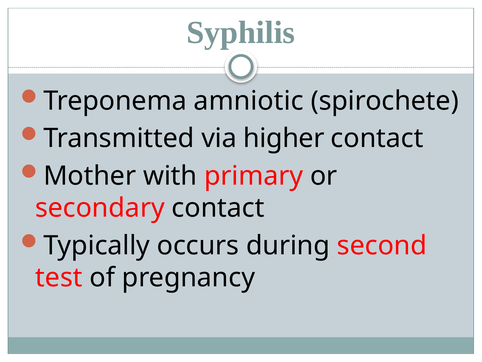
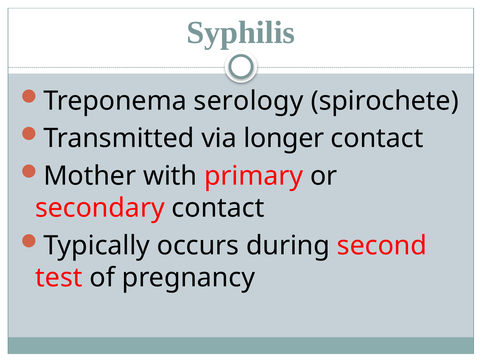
amniotic: amniotic -> serology (249, 101)
higher: higher -> longer (284, 138)
